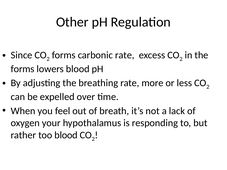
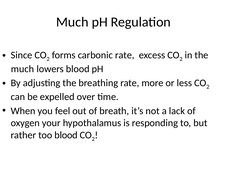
Other: Other -> Much (72, 22)
forms: forms -> much (23, 69)
